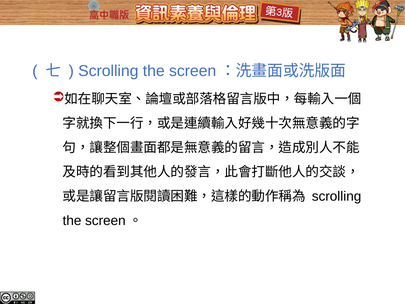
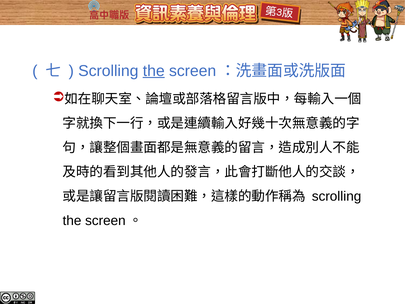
the underline: none -> present (154, 71)
